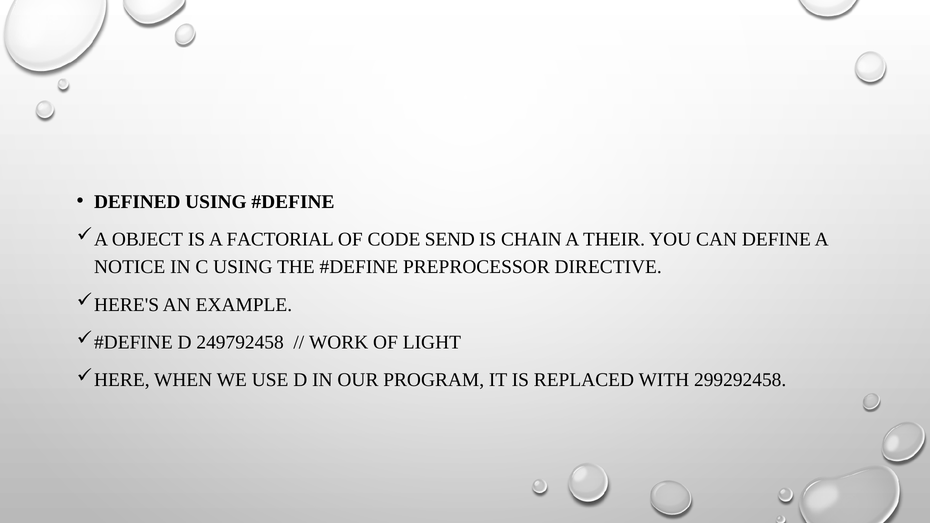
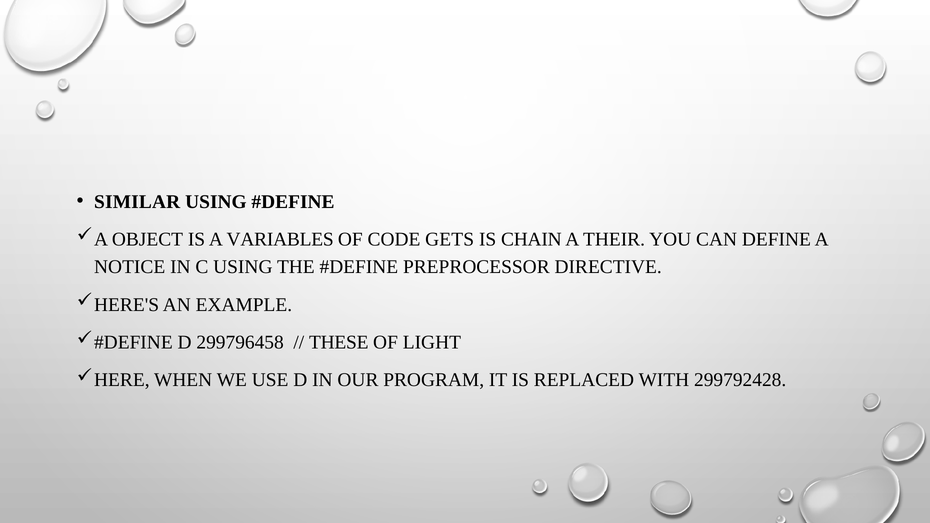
DEFINED: DEFINED -> SIMILAR (137, 202)
FACTORIAL: FACTORIAL -> VARIABLES (280, 239)
SEND: SEND -> GETS (450, 239)
249792458: 249792458 -> 299796458 (240, 342)
WORK: WORK -> THESE (339, 342)
299292458: 299292458 -> 299792428 (740, 380)
